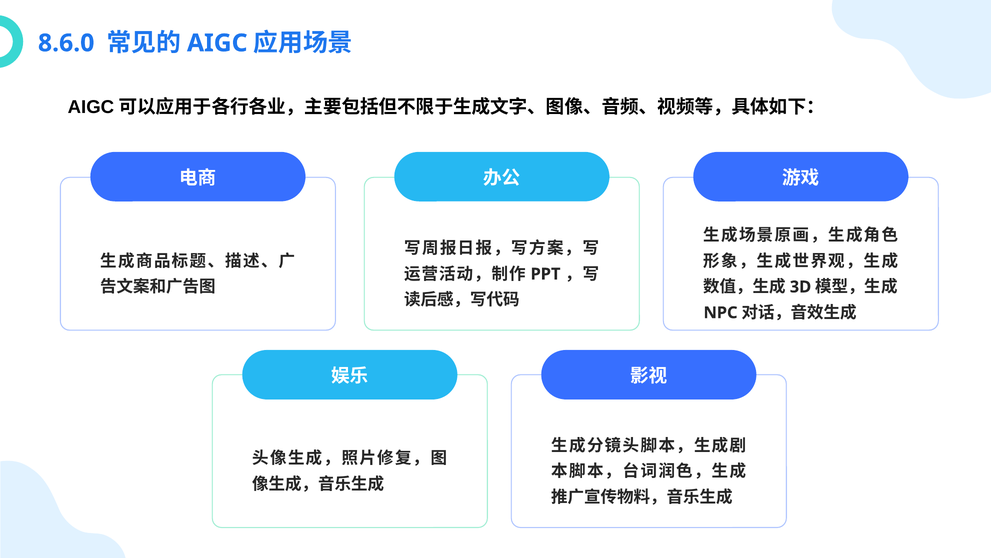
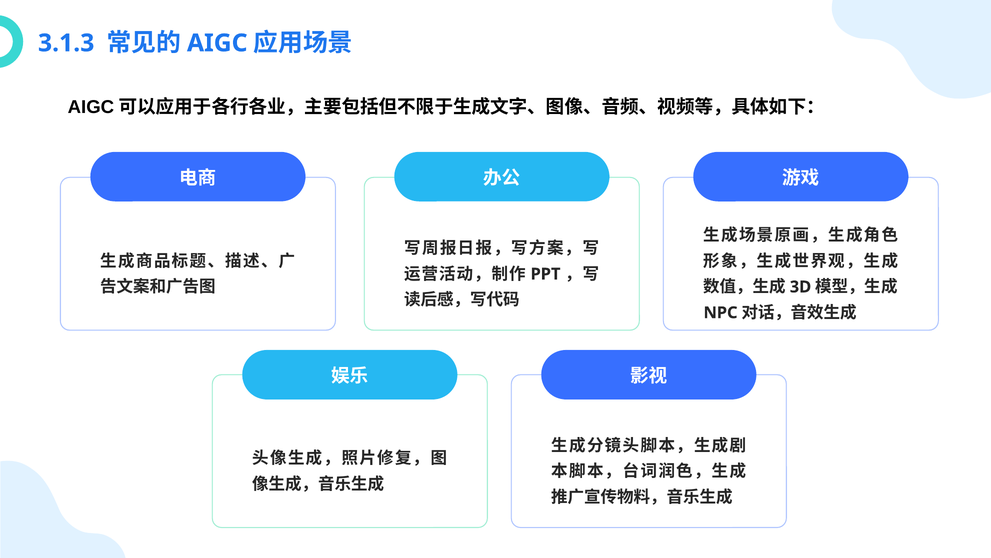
8.6.0: 8.6.0 -> 3.1.3 (66, 43)
